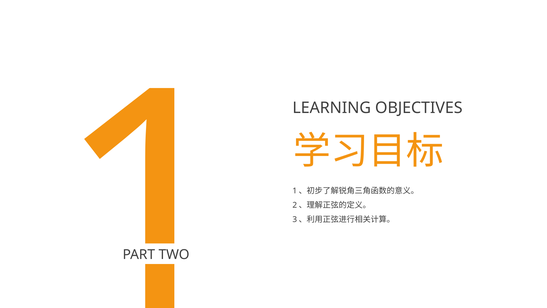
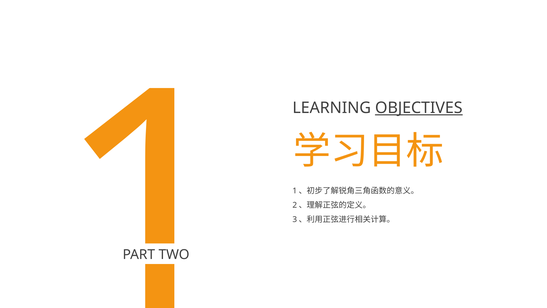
OBJECTIVES underline: none -> present (419, 108)
